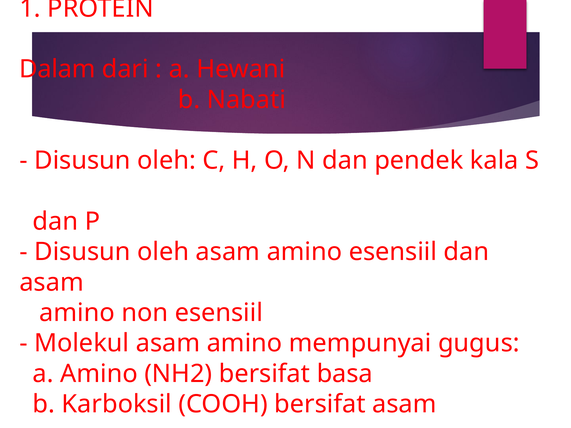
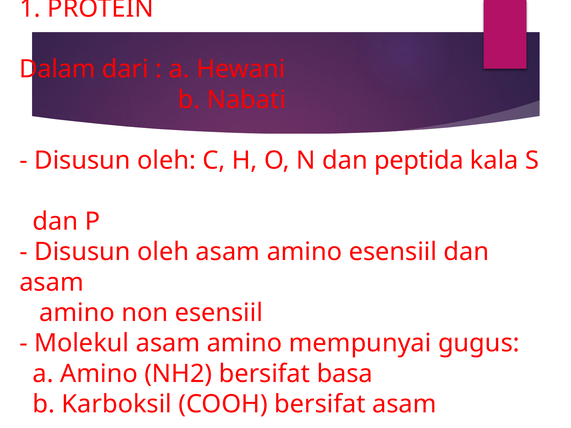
pendek: pendek -> peptida (419, 161)
